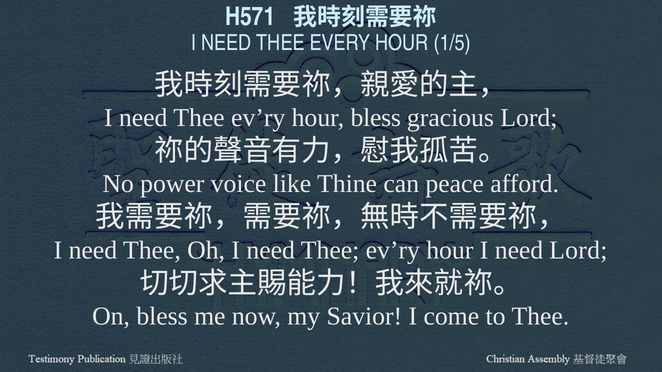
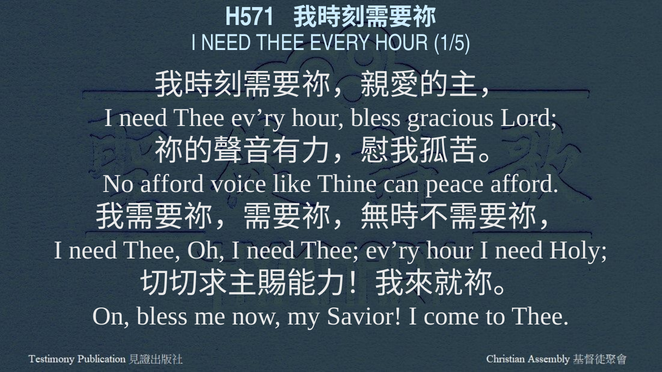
No power: power -> afford (172, 184)
need Lord: Lord -> Holy (578, 250)
